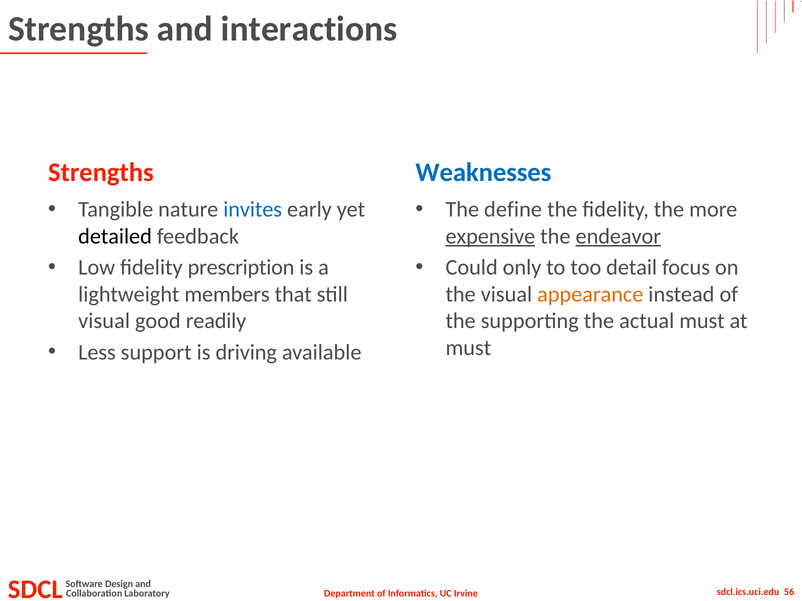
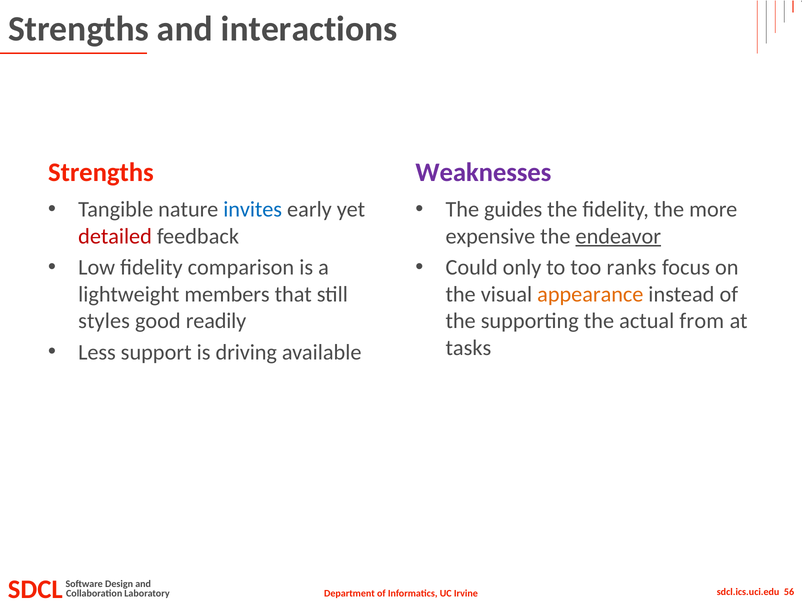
Weaknesses colour: blue -> purple (483, 173)
define: define -> guides (513, 210)
detailed colour: black -> red (115, 236)
expensive underline: present -> none (490, 236)
prescription: prescription -> comparison (241, 268)
detail: detail -> ranks (632, 268)
visual: visual -> styles (104, 321)
actual must: must -> from (702, 321)
must: must -> tasks (468, 348)
